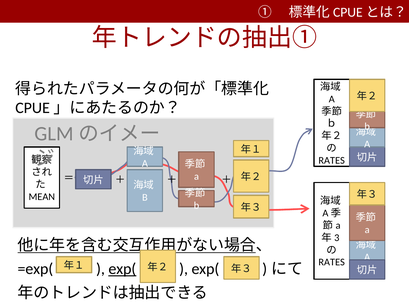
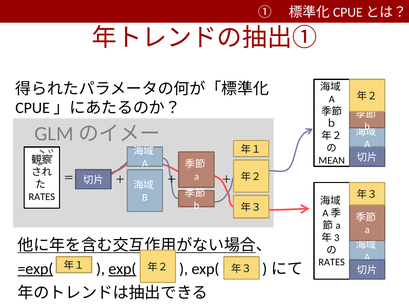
RATES: RATES -> MEAN (332, 160)
MEAN: MEAN -> RATES (42, 197)
=exp( underline: none -> present (35, 269)
